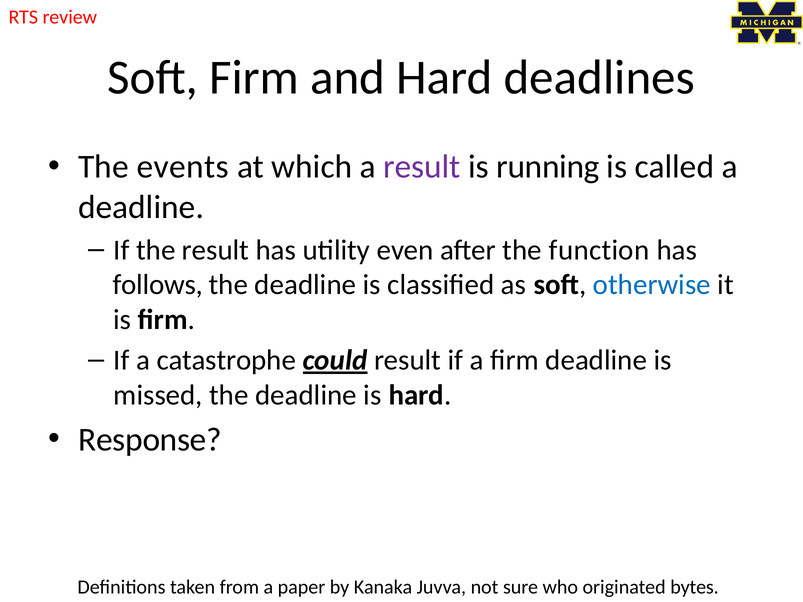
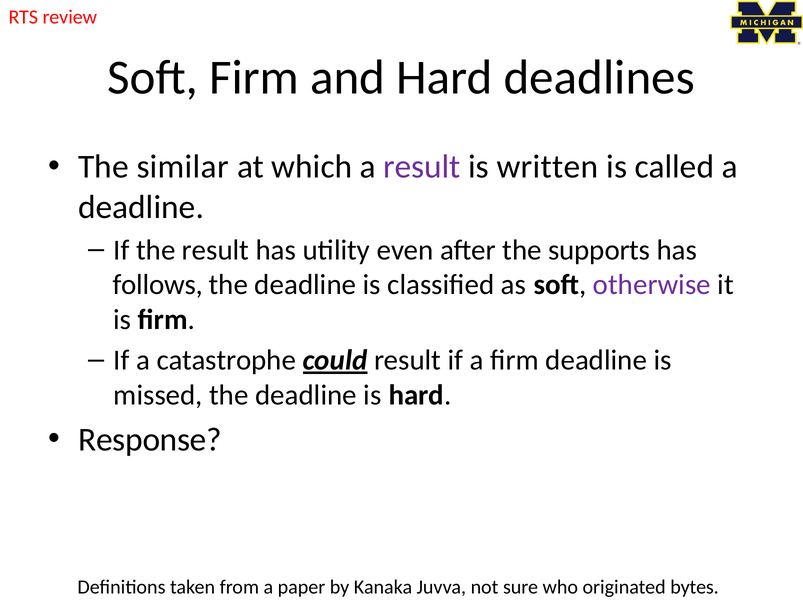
events: events -> similar (183, 167)
running: running -> written (548, 167)
function: function -> supports (599, 250)
otherwise colour: blue -> purple (652, 285)
